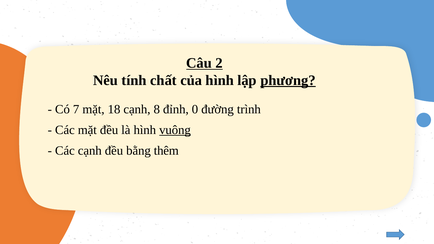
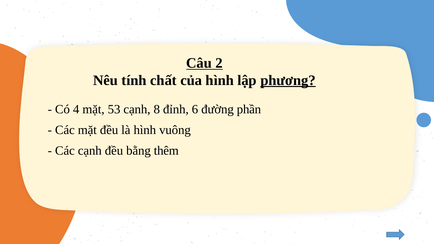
7: 7 -> 4 (76, 109)
18: 18 -> 53 (114, 109)
0: 0 -> 6 (195, 109)
trình: trình -> phần (249, 109)
vuông underline: present -> none (175, 130)
